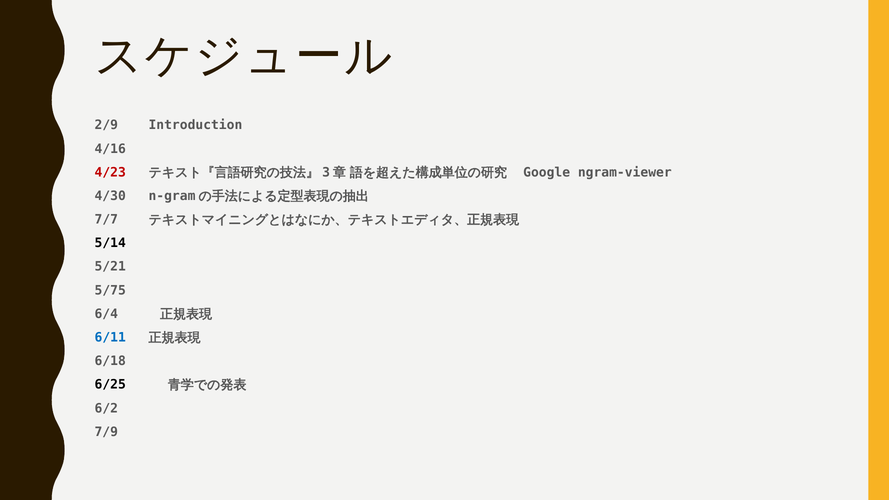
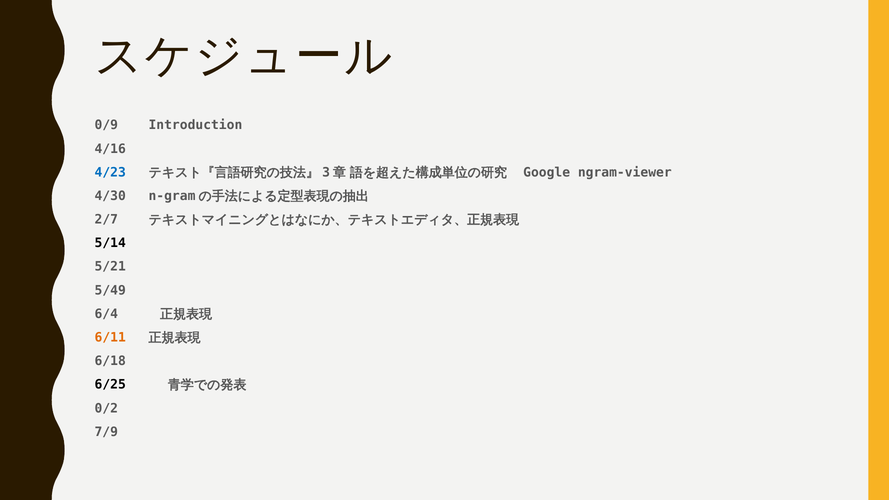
2/9: 2/9 -> 0/9 (106, 125)
4/23 colour: red -> blue (110, 172)
7/7: 7/7 -> 2/7 (106, 220)
5/75: 5/75 -> 5/49 (110, 290)
6/11 colour: blue -> orange (110, 338)
6/2: 6/2 -> 0/2 (106, 408)
